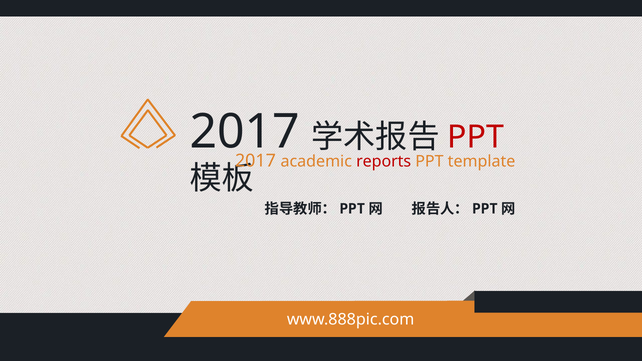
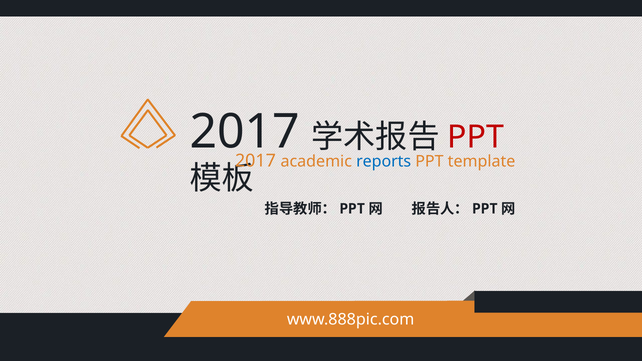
reports colour: red -> blue (384, 162)
